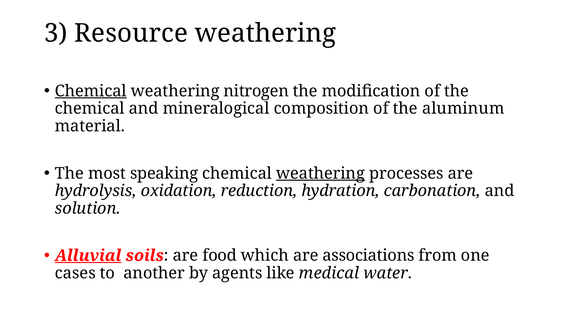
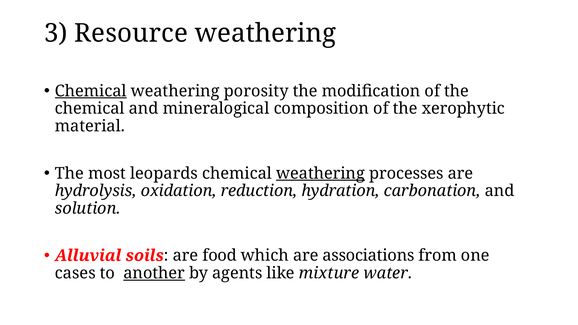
nitrogen: nitrogen -> porosity (256, 91)
aluminum: aluminum -> xerophytic (463, 109)
speaking: speaking -> leopards (164, 173)
Alluvial underline: present -> none (88, 256)
another underline: none -> present (154, 273)
medical: medical -> mixture (329, 273)
